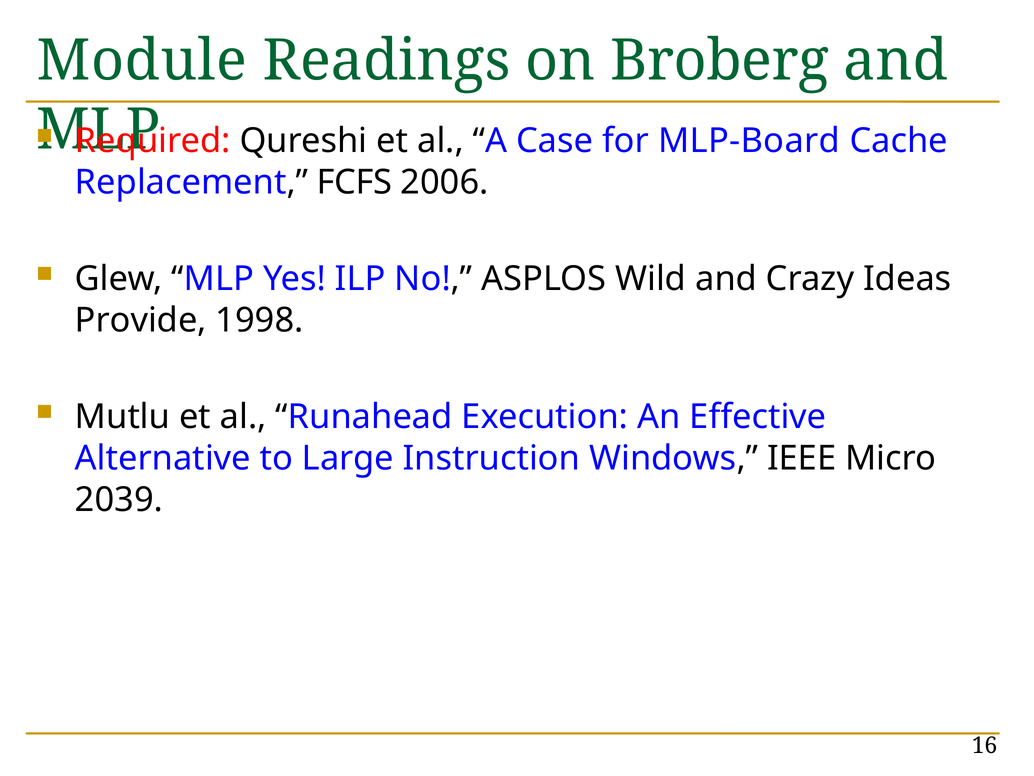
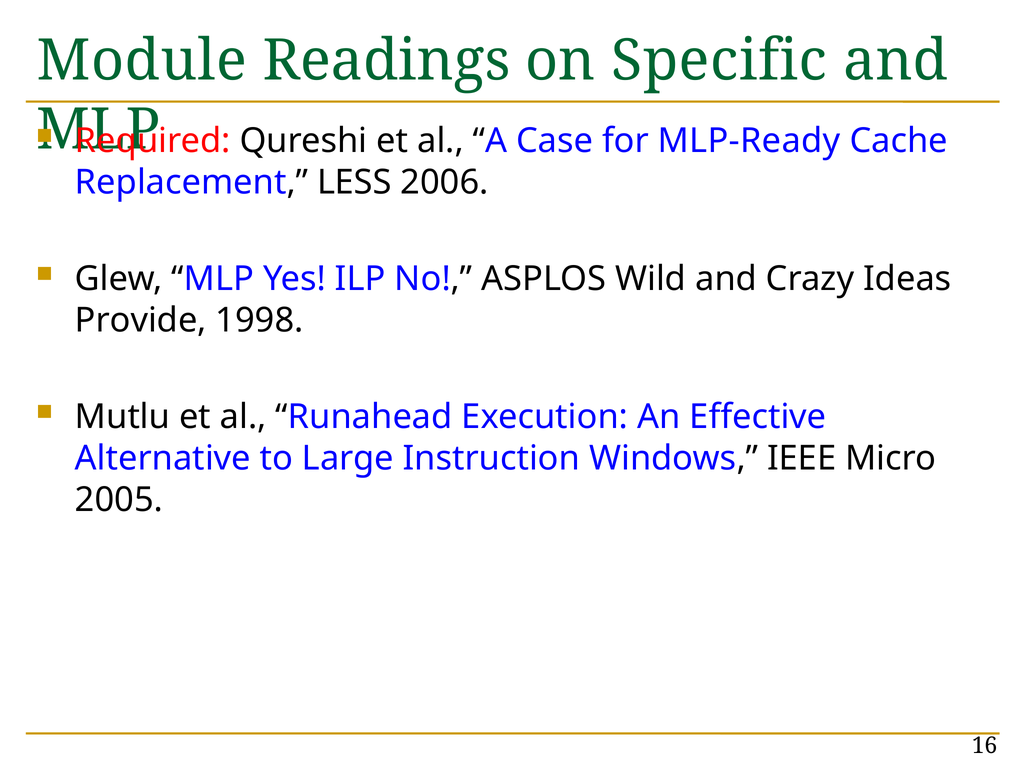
Broberg: Broberg -> Specific (719, 61)
MLP-Board: MLP-Board -> MLP-Ready (749, 141)
FCFS: FCFS -> LESS (354, 182)
2039: 2039 -> 2005 (119, 499)
